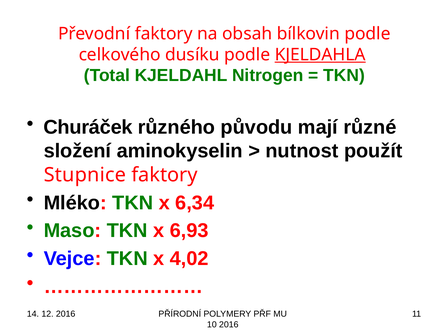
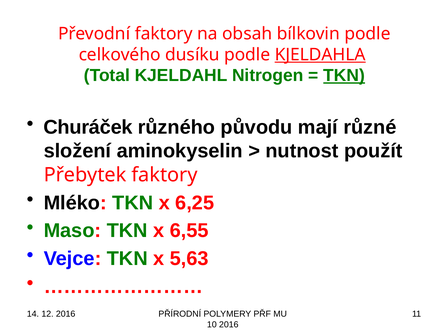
TKN underline: none -> present (344, 76)
Stupnice: Stupnice -> Přebytek (85, 175)
6,34: 6,34 -> 6,25 (195, 203)
6,93: 6,93 -> 6,55 (189, 231)
4,02: 4,02 -> 5,63 (189, 259)
